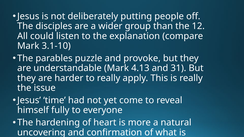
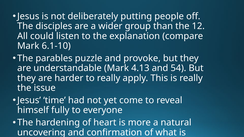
3.1-10: 3.1-10 -> 6.1-10 (56, 46)
31: 31 -> 54 (178, 68)
